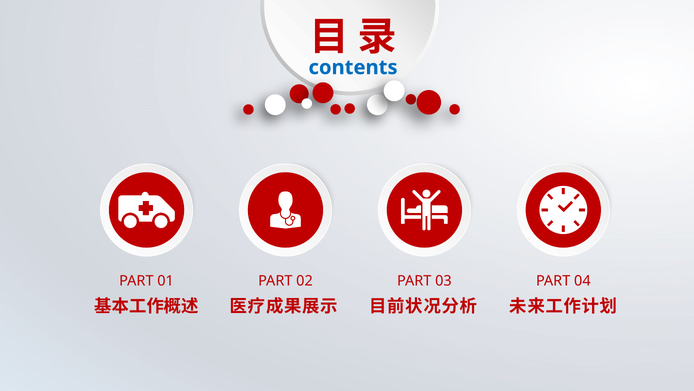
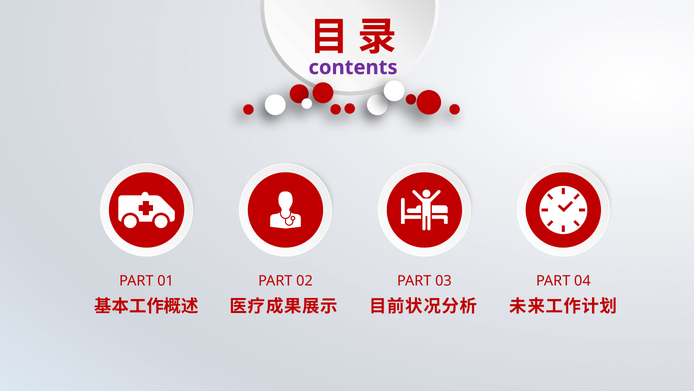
contents colour: blue -> purple (353, 67)
